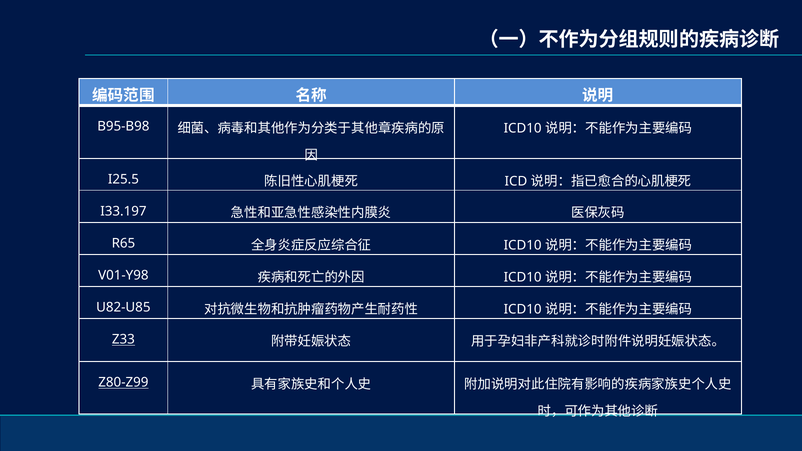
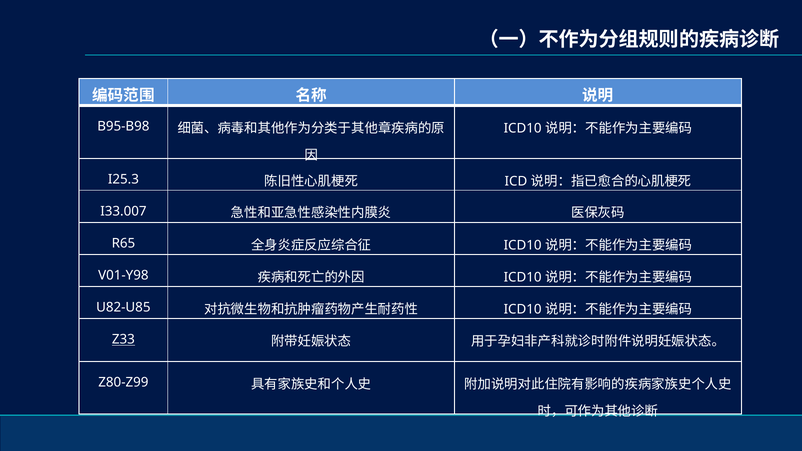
I25.5: I25.5 -> I25.3 (123, 180)
I33.197: I33.197 -> I33.007 (123, 212)
Z80-Z99 underline: present -> none (123, 383)
